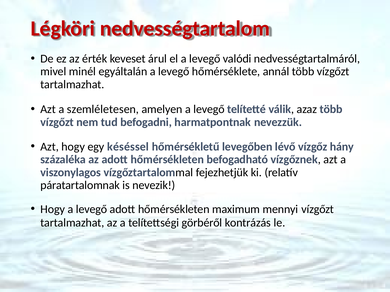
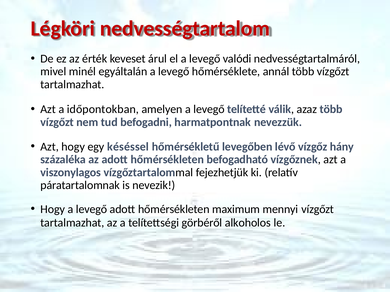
szemléletesen: szemléletesen -> időpontokban (103, 109)
kontrázás: kontrázás -> alkoholos (248, 223)
